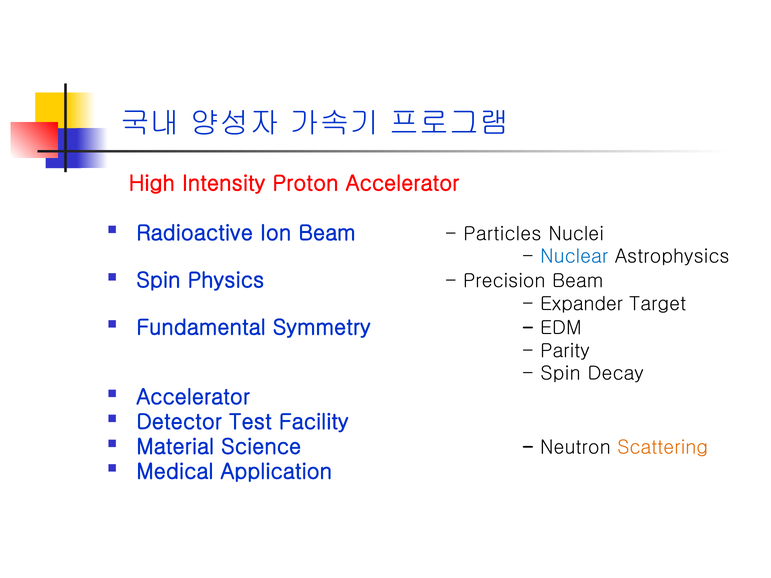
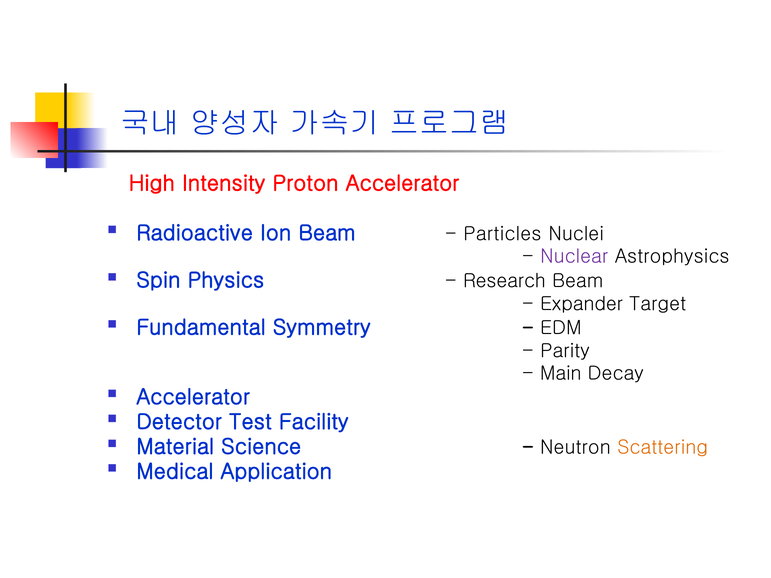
Nuclear colour: blue -> purple (574, 257)
Precision: Precision -> Research (504, 281)
Spin: Spin -> Main (561, 373)
